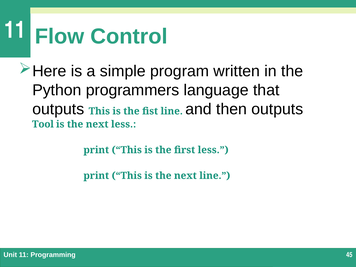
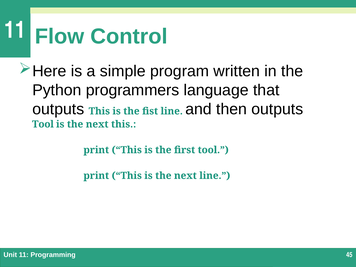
next less: less -> this (124, 124)
first less: less -> tool (213, 150)
